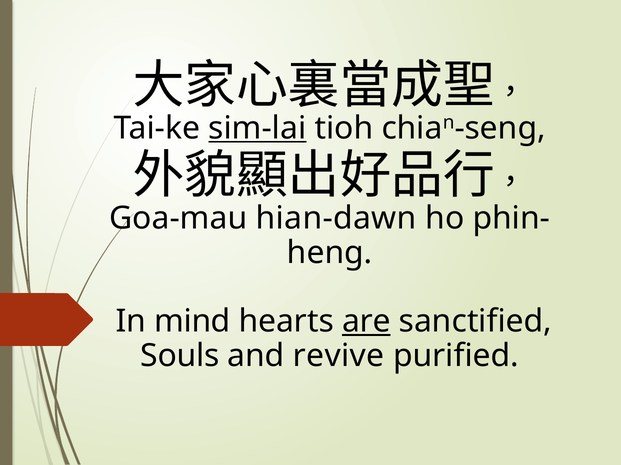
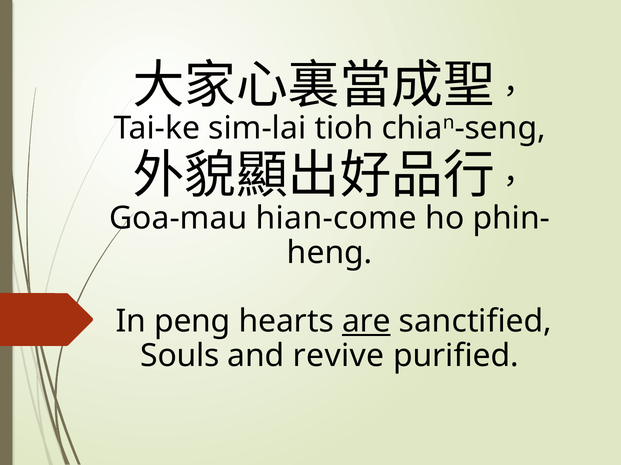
sim-lai underline: present -> none (257, 128)
hian-dawn: hian-dawn -> hian-come (336, 219)
mind: mind -> peng (192, 322)
